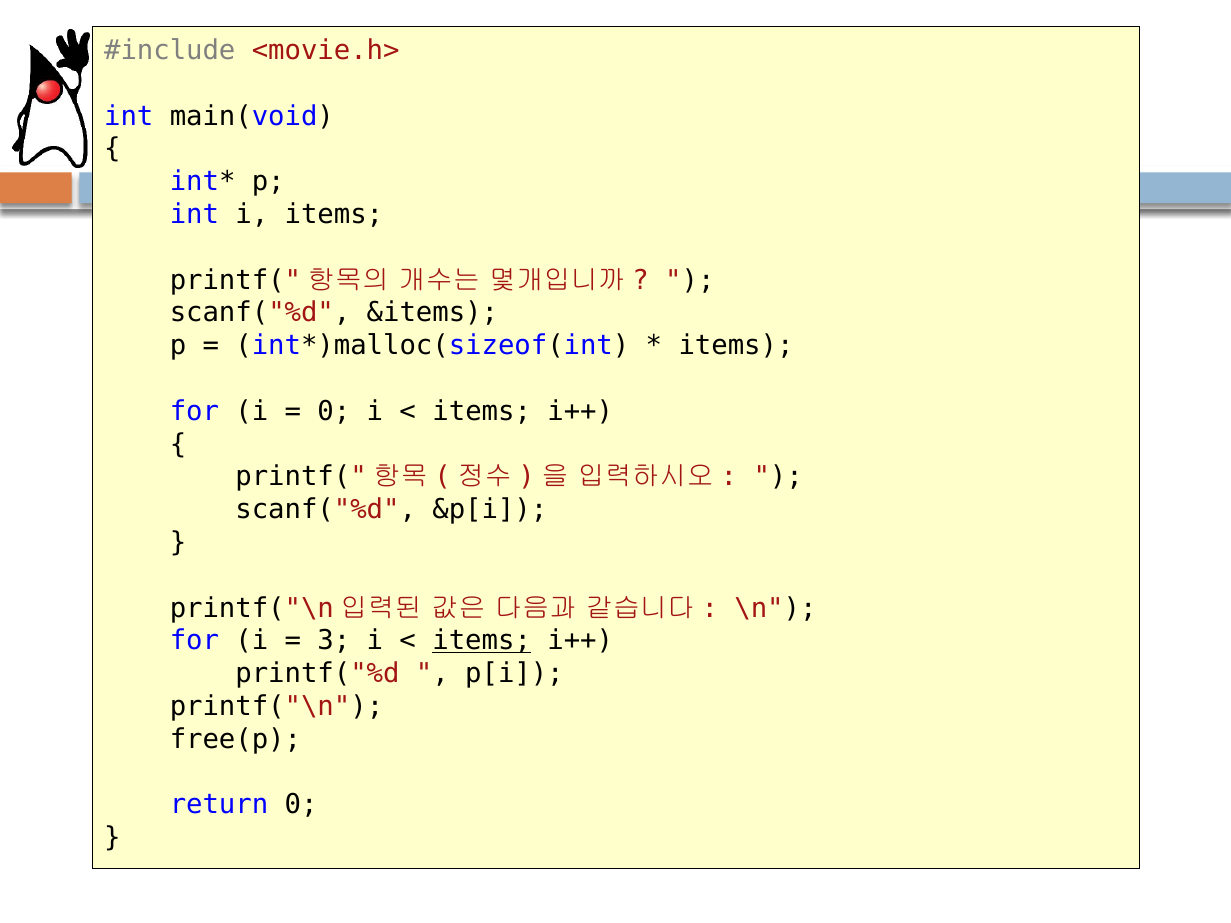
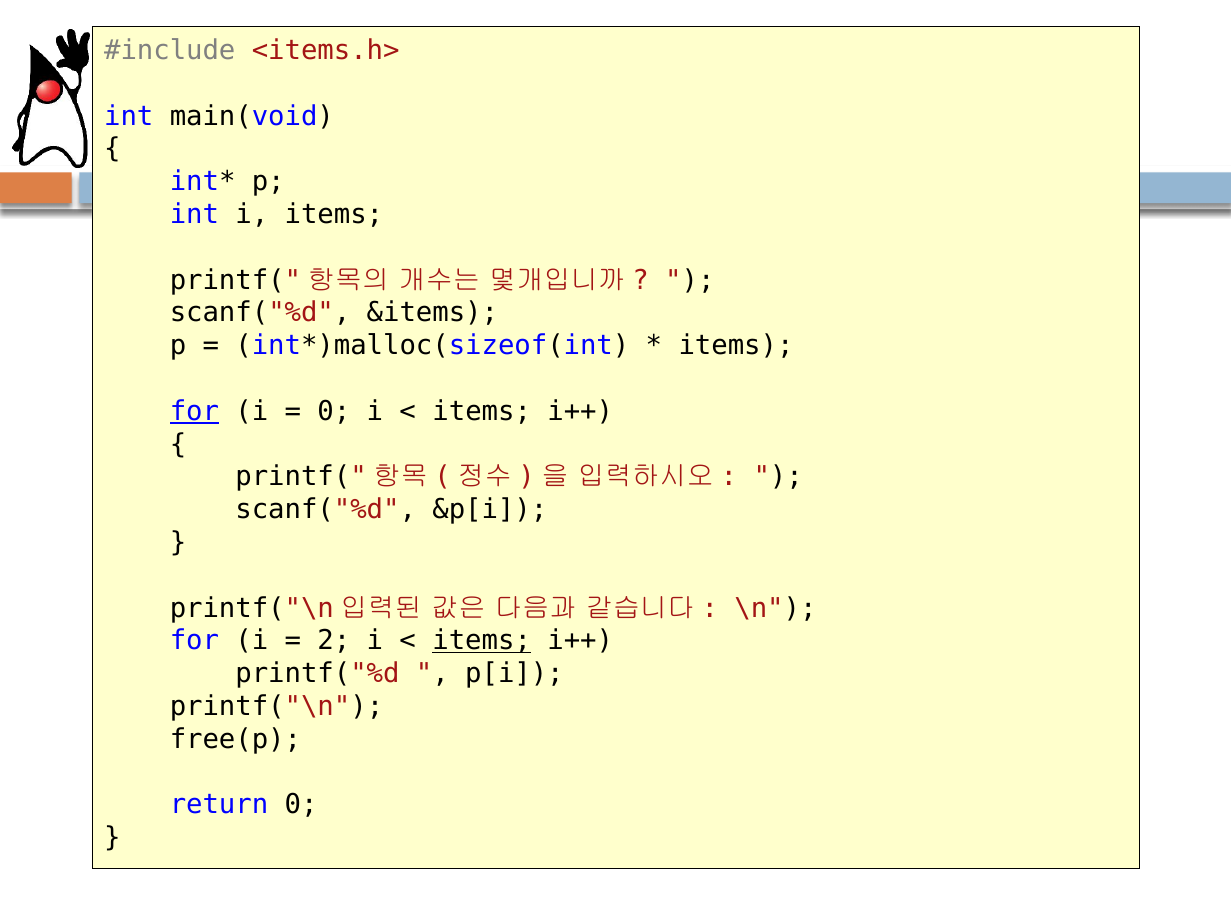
<movie.h>: <movie.h> -> <items.h> (326, 50)
for underline: none -> present (194, 411)
3: 3 -> 2 (334, 641)
